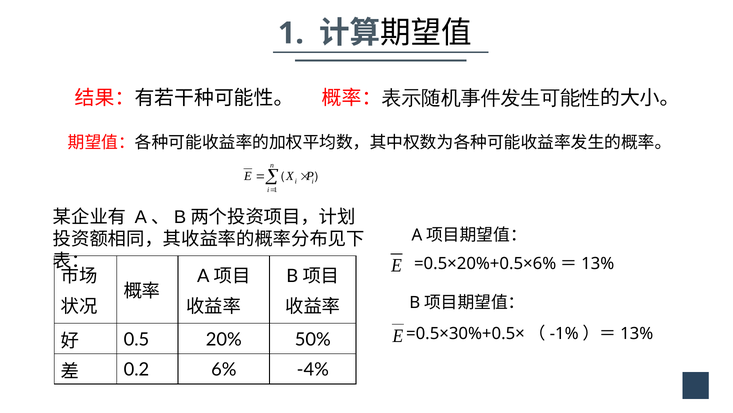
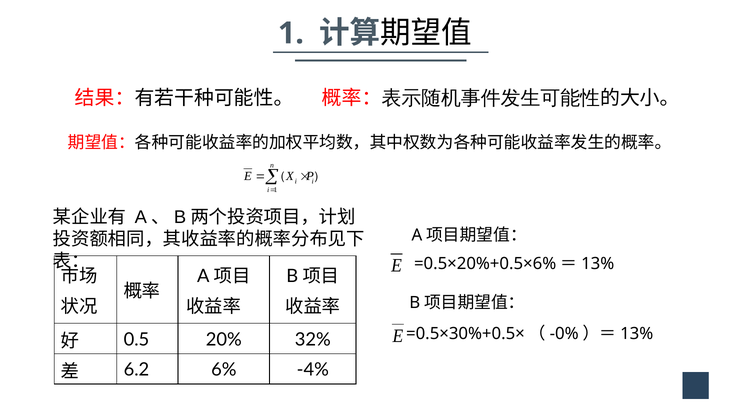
-1%: -1% -> -0% (564, 333)
50%: 50% -> 32% (313, 339)
0.2: 0.2 -> 6.2 (136, 369)
